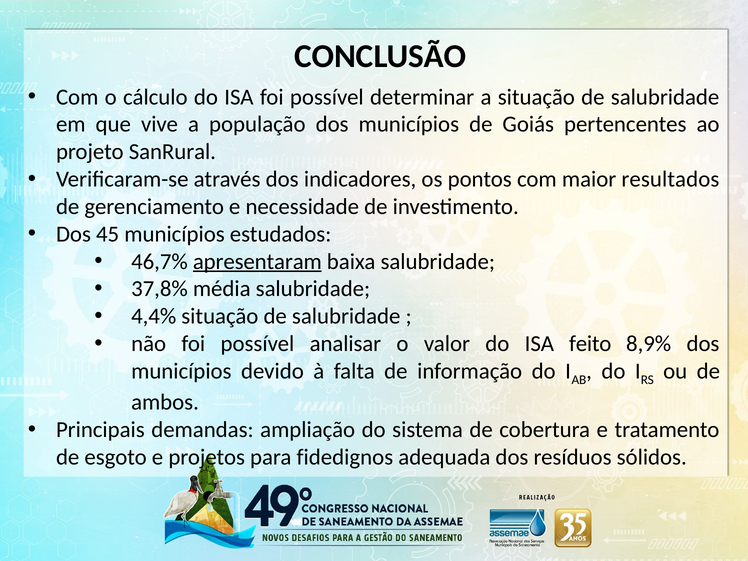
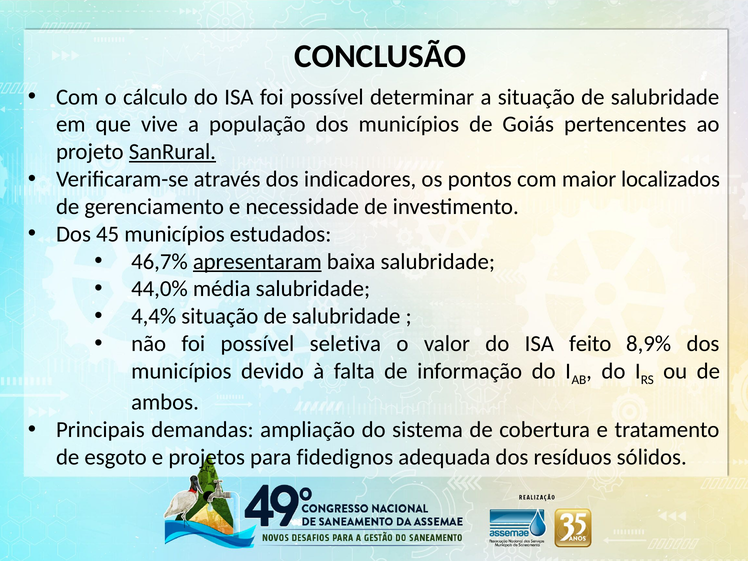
SanRural underline: none -> present (172, 152)
resultados: resultados -> localizados (671, 179)
37,8%: 37,8% -> 44,0% (159, 289)
analisar: analisar -> seletiva (345, 344)
